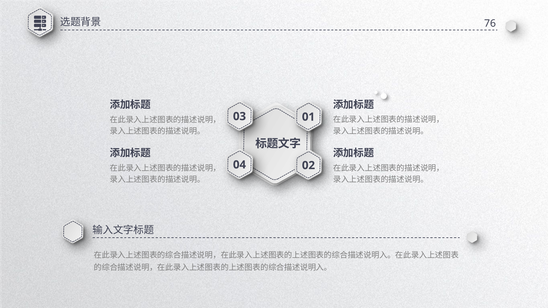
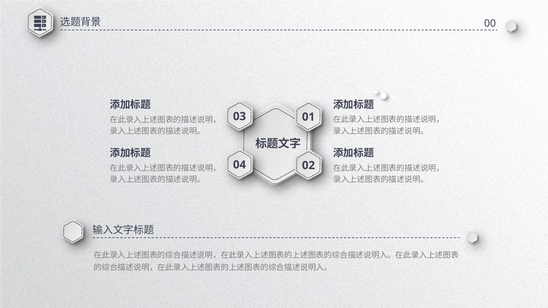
76: 76 -> 00 (490, 23)
